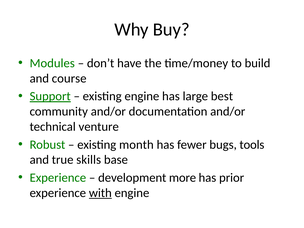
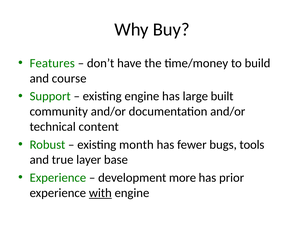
Modules: Modules -> Features (52, 63)
Support underline: present -> none (50, 96)
best: best -> built (222, 96)
venture: venture -> content (99, 127)
skills: skills -> layer (89, 160)
